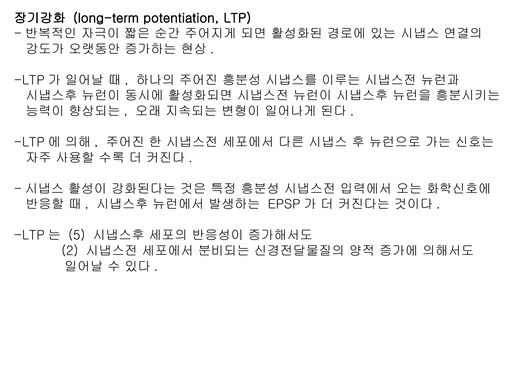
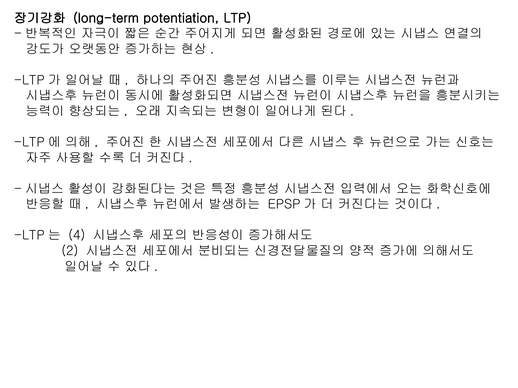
5: 5 -> 4 (77, 236)
